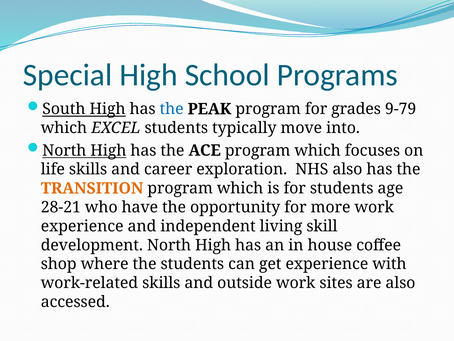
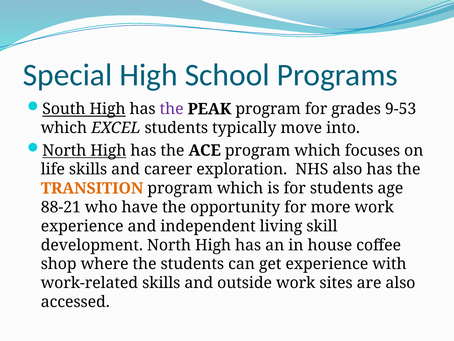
the colour: blue -> purple (172, 109)
9-79: 9-79 -> 9-53 (401, 109)
28-21: 28-21 -> 88-21 (61, 207)
